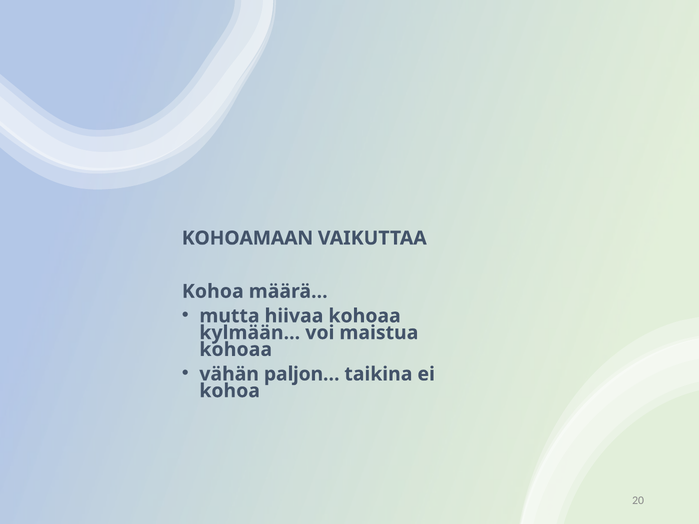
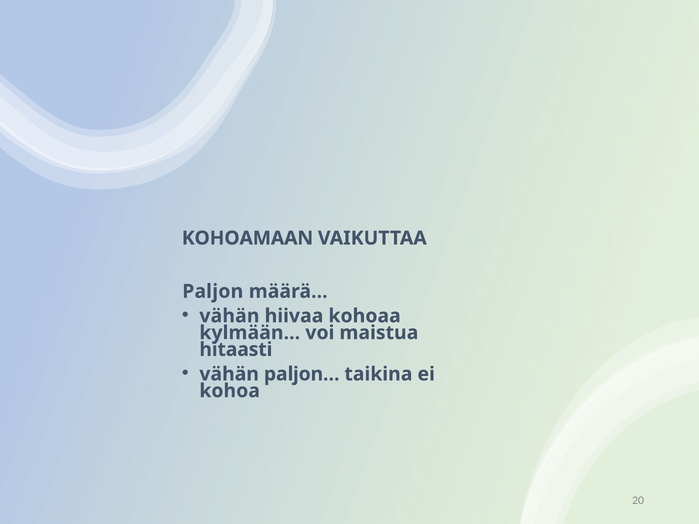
Kohoa: Kohoa -> Paljon (213, 292)
mutta: mutta -> vähän (229, 316)
kohoaa: kohoaa -> hitaasti (236, 350)
